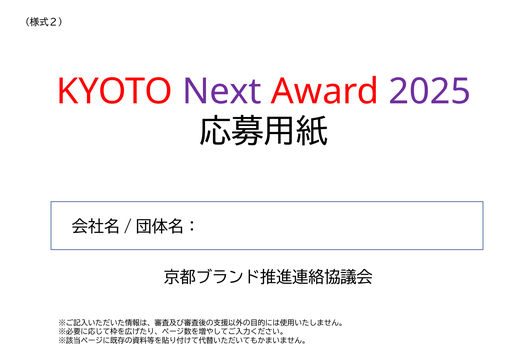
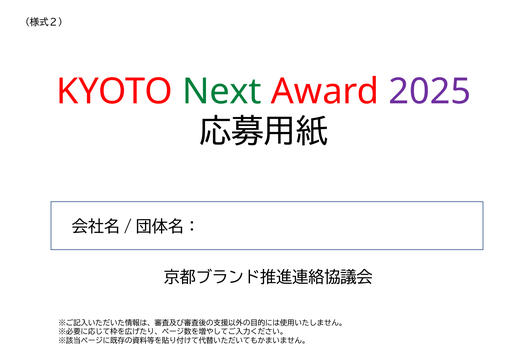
Next colour: purple -> green (222, 92)
